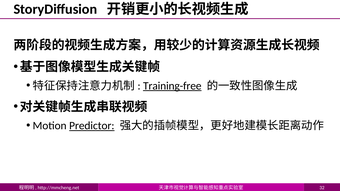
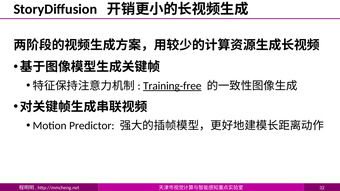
Predictor underline: present -> none (92, 126)
